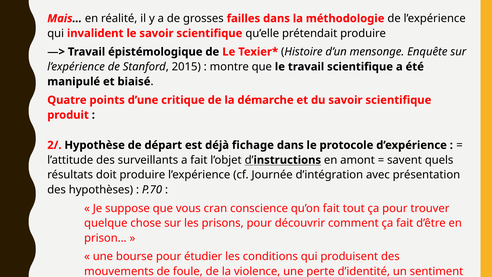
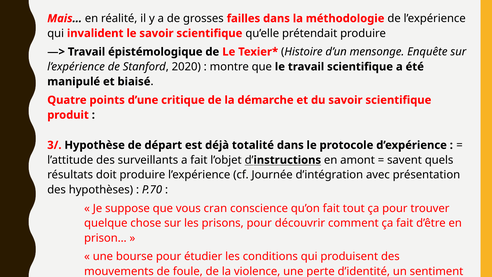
2015: 2015 -> 2020 (186, 67)
2/: 2/ -> 3/ (54, 145)
fichage: fichage -> totalité (253, 145)
